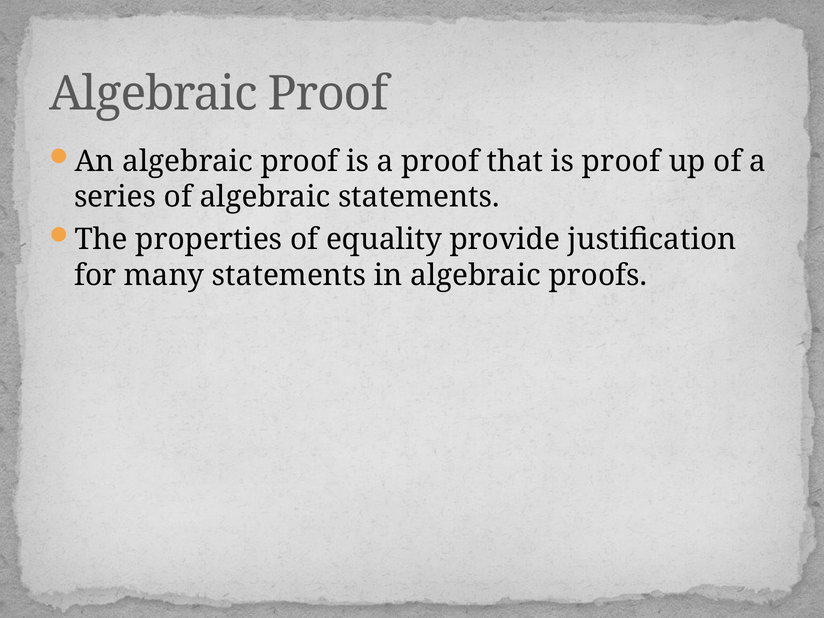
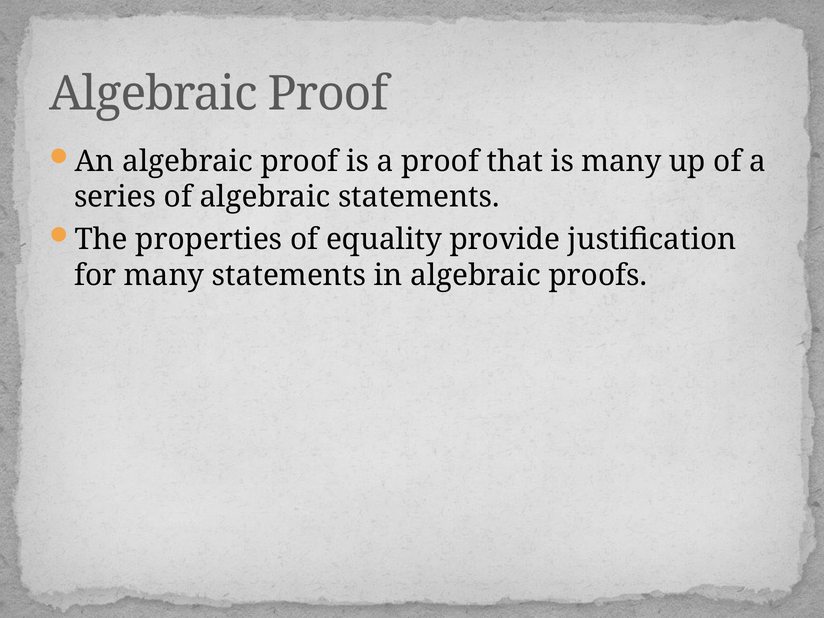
is proof: proof -> many (621, 161)
